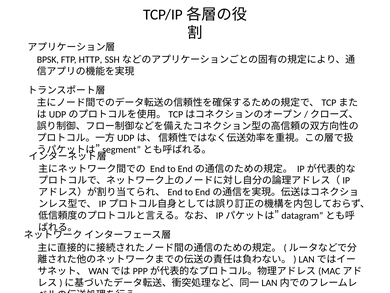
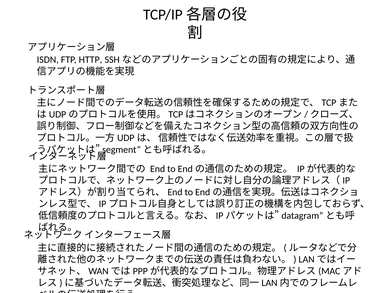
BPSK: BPSK -> ISDN (48, 59)
